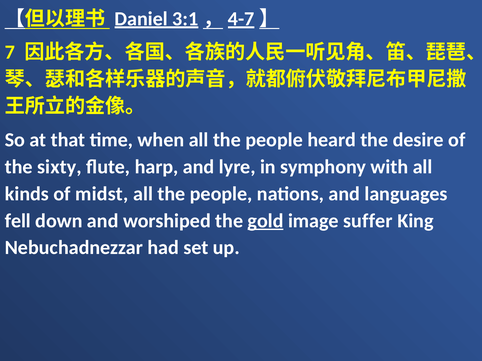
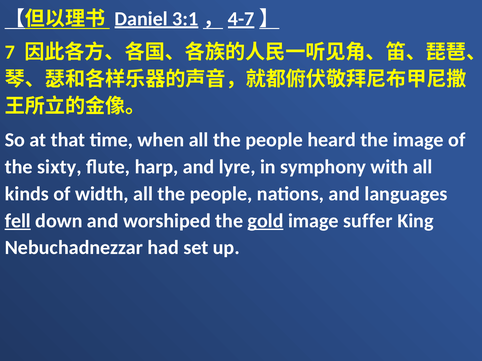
the desire: desire -> image (418, 140)
midst: midst -> width (102, 194)
fell underline: none -> present (18, 221)
